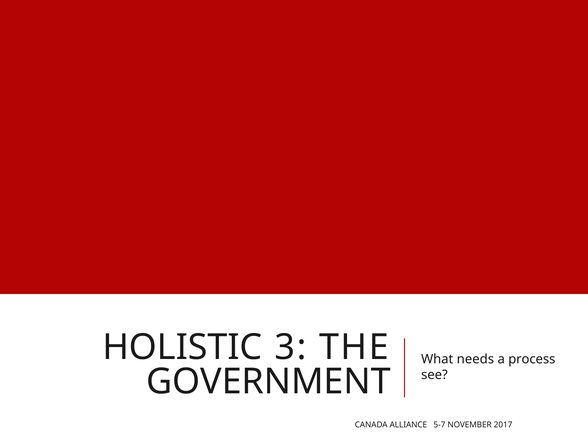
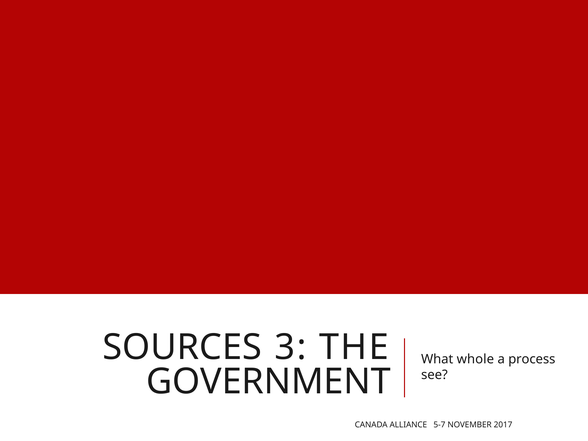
HOLISTIC: HOLISTIC -> SOURCES (182, 347)
needs: needs -> whole (475, 359)
